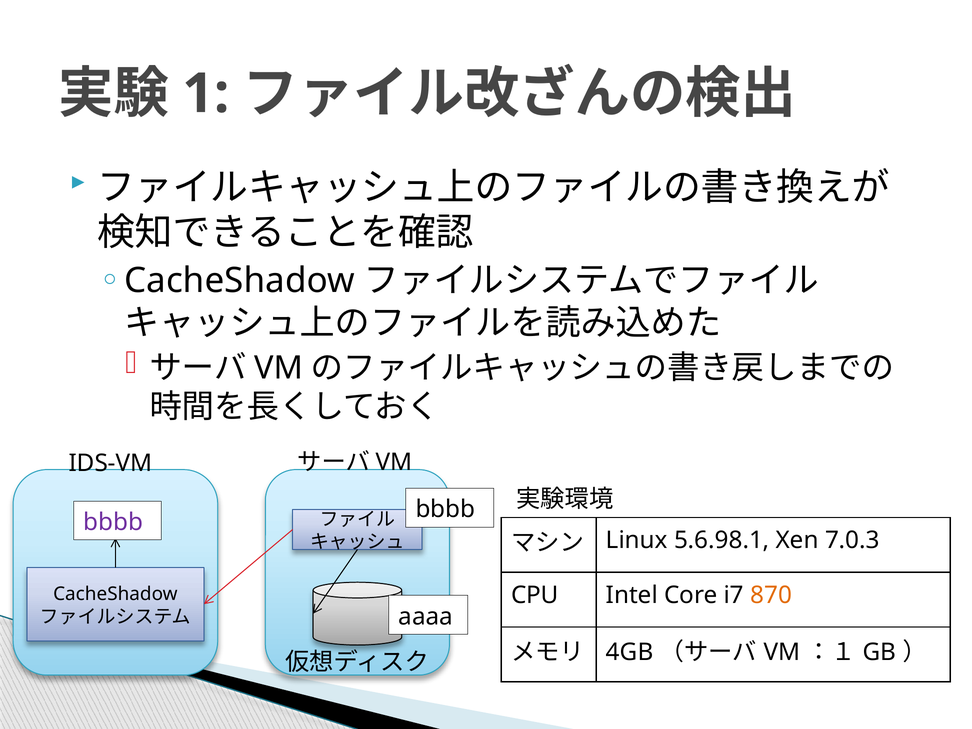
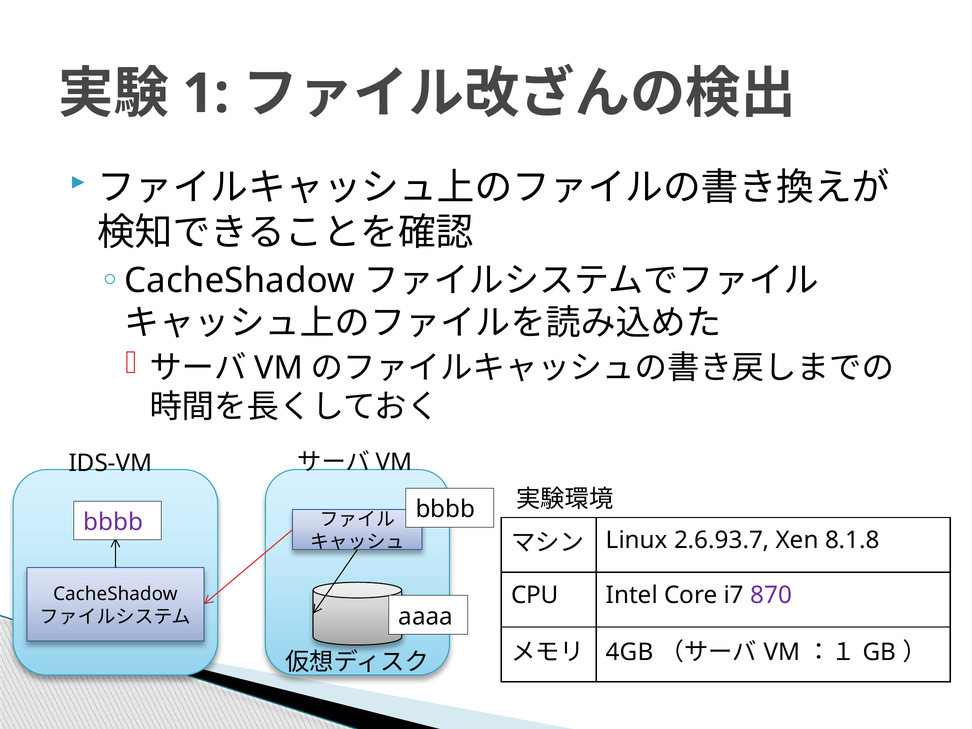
5.6.98.1: 5.6.98.1 -> 2.6.93.7 (722, 540)
7.0.3: 7.0.3 -> 8.1.8 (852, 540)
870 colour: orange -> purple (771, 595)
